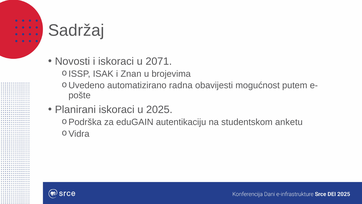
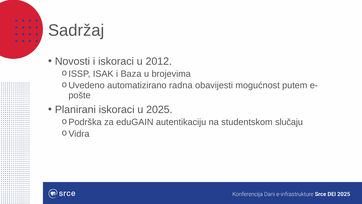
2071: 2071 -> 2012 (159, 61)
Znan: Znan -> Baza (131, 74)
anketu: anketu -> slučaju (289, 122)
